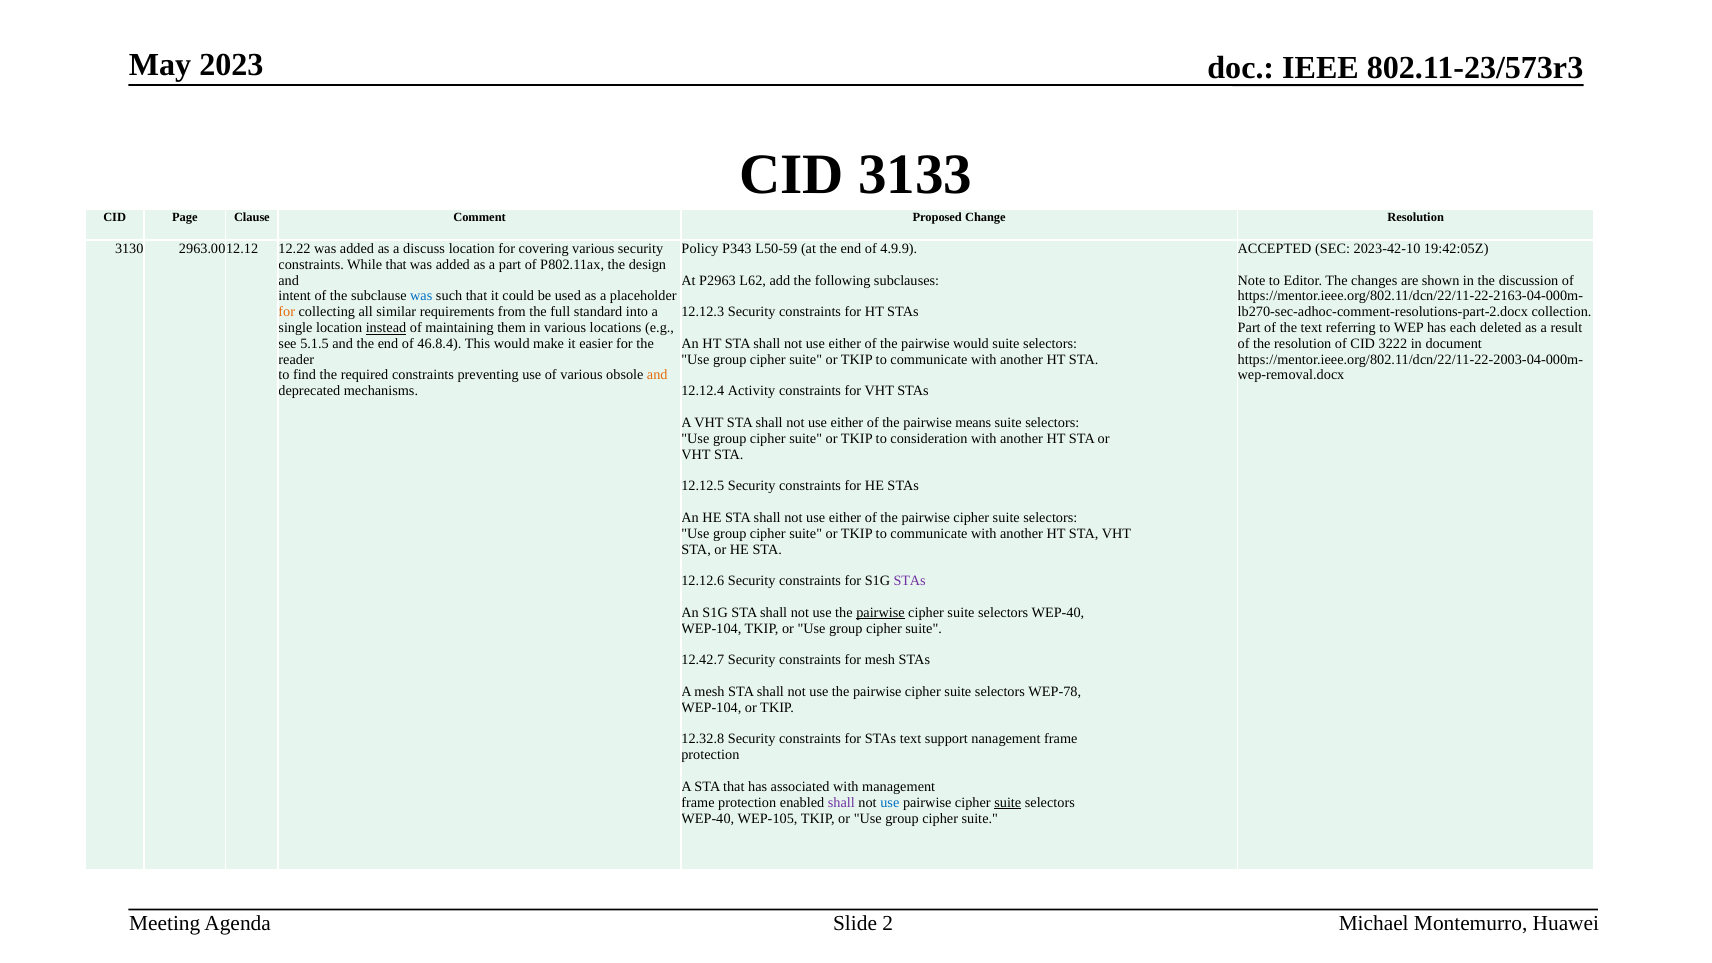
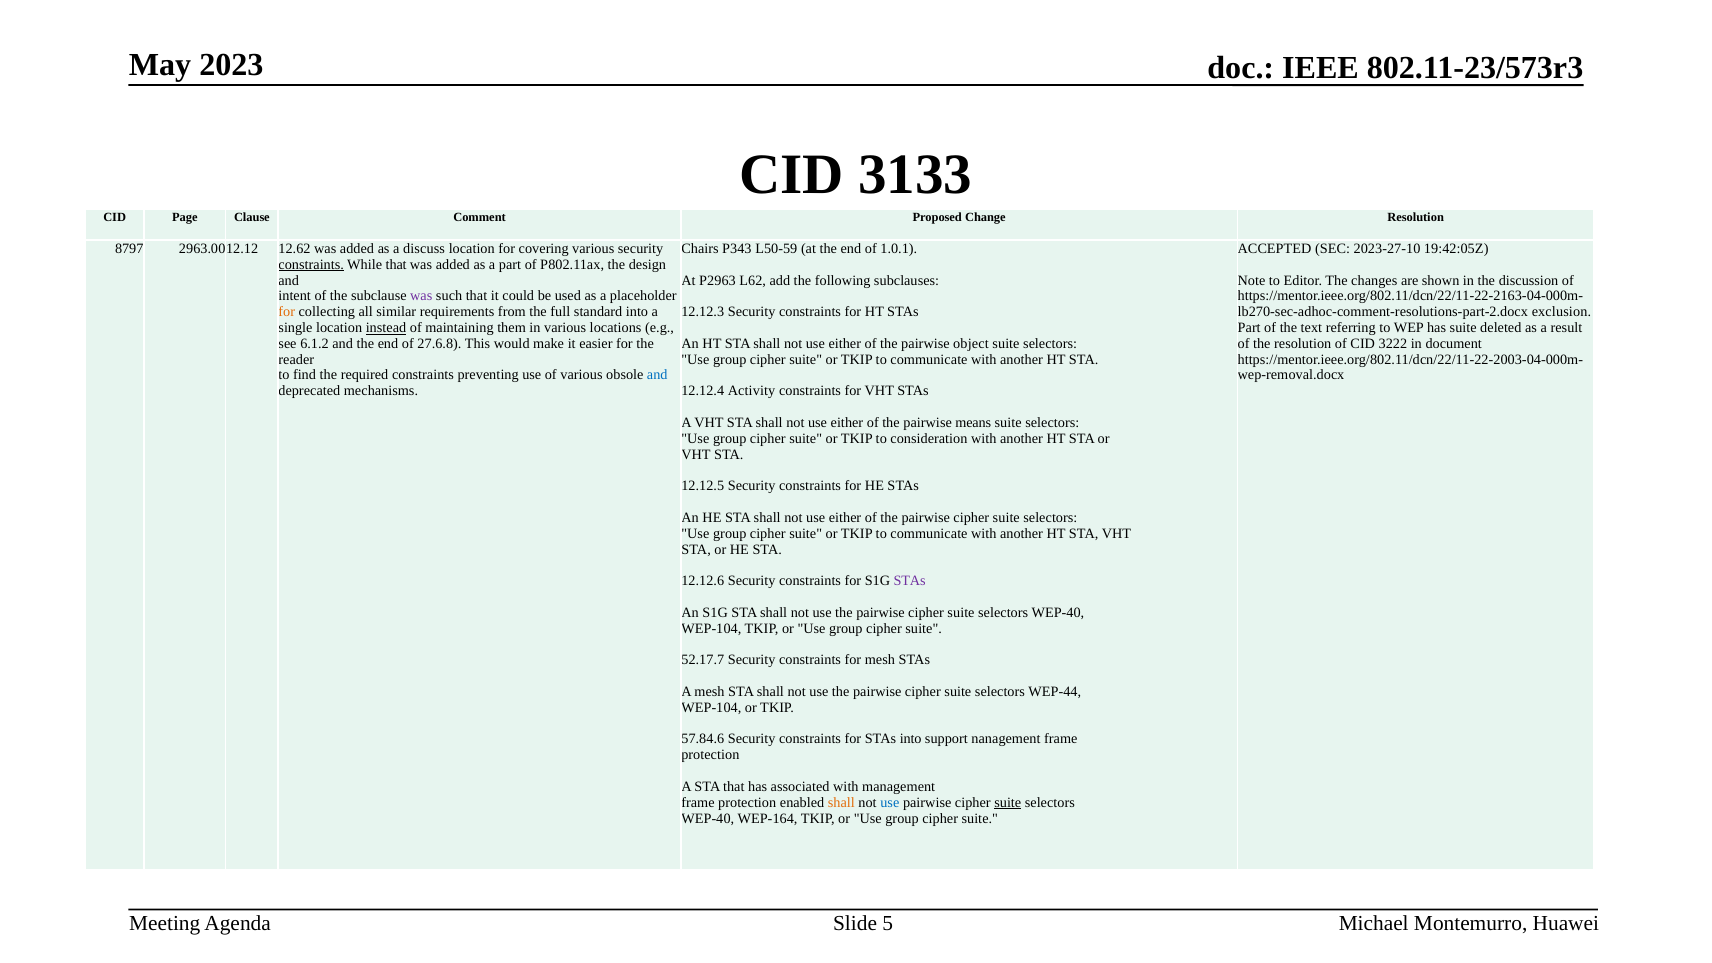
3130: 3130 -> 8797 (129, 249)
12.22: 12.22 -> 12.62 (295, 249)
Policy: Policy -> Chairs (700, 249)
4.9.9: 4.9.9 -> 1.0.1 (899, 249)
2023-42-10: 2023-42-10 -> 2023-27-10 (1387, 249)
constraints underline: none -> present (311, 265)
was colour: blue -> purple (421, 296)
collection: collection -> exclusion (1561, 312)
has each: each -> suite (1463, 328)
5.1.5: 5.1.5 -> 6.1.2 (315, 344)
46.8.4: 46.8.4 -> 27.6.8 (440, 344)
pairwise would: would -> object (971, 344)
and colour: orange -> blue (657, 375)
pairwise underline: present -> none (880, 613)
12.42.7: 12.42.7 -> 52.17.7 (703, 660)
WEP-78: WEP-78 -> WEP-44 (1055, 692)
12.32.8: 12.32.8 -> 57.84.6 (703, 739)
STAs text: text -> into (911, 739)
shall colour: purple -> orange (841, 802)
WEP-105: WEP-105 -> WEP-164 (768, 818)
2: 2 -> 5 (888, 924)
